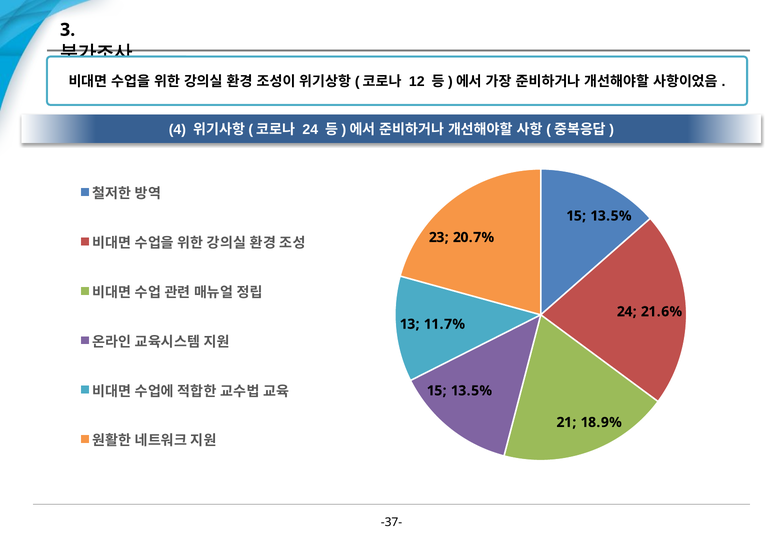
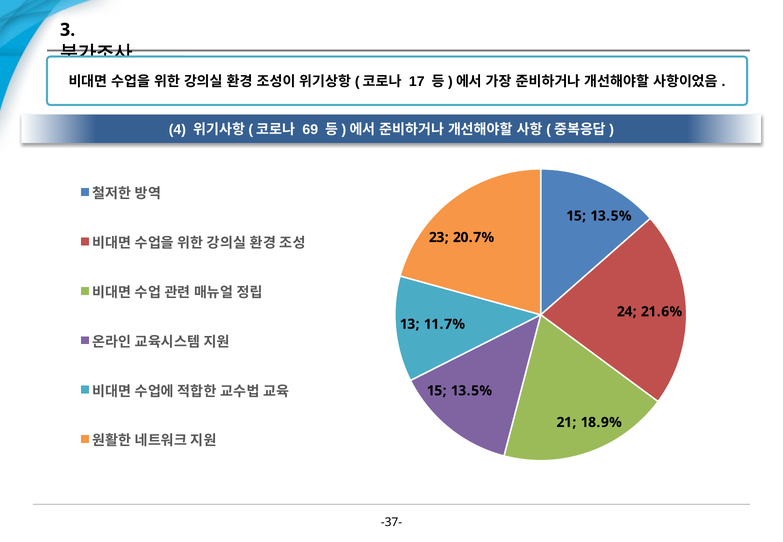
12: 12 -> 17 (417, 82)
24: 24 -> 69 (310, 130)
